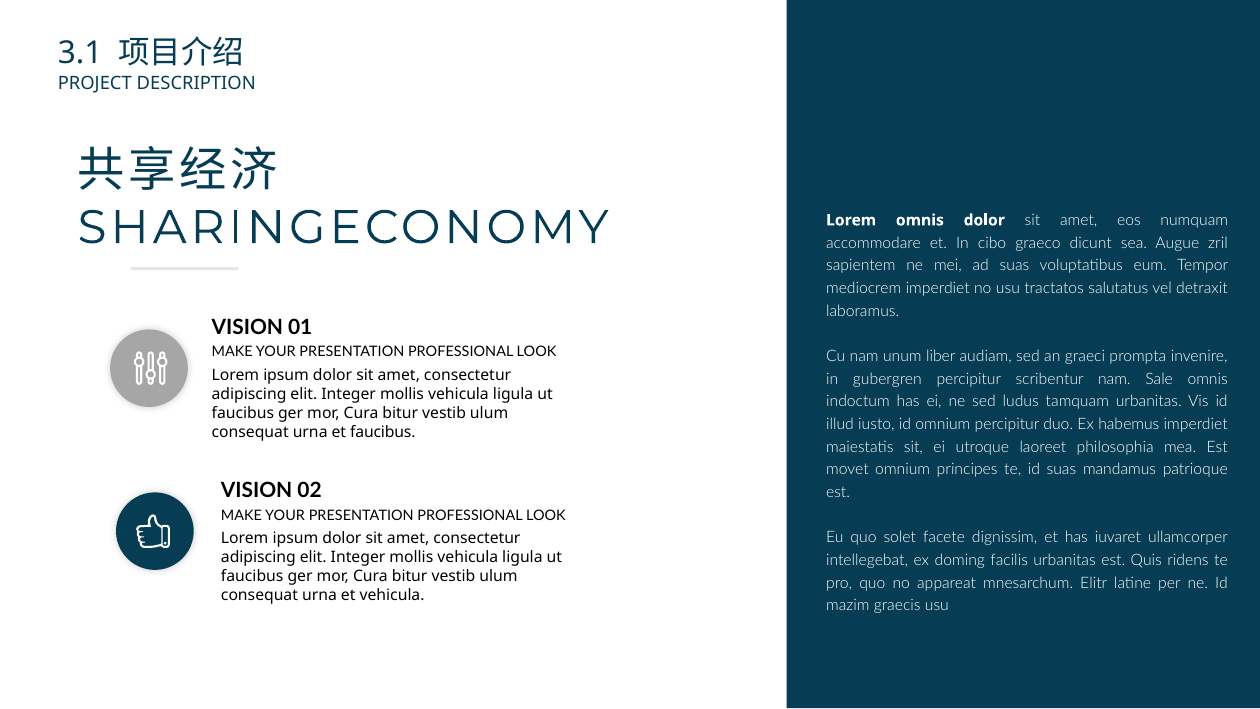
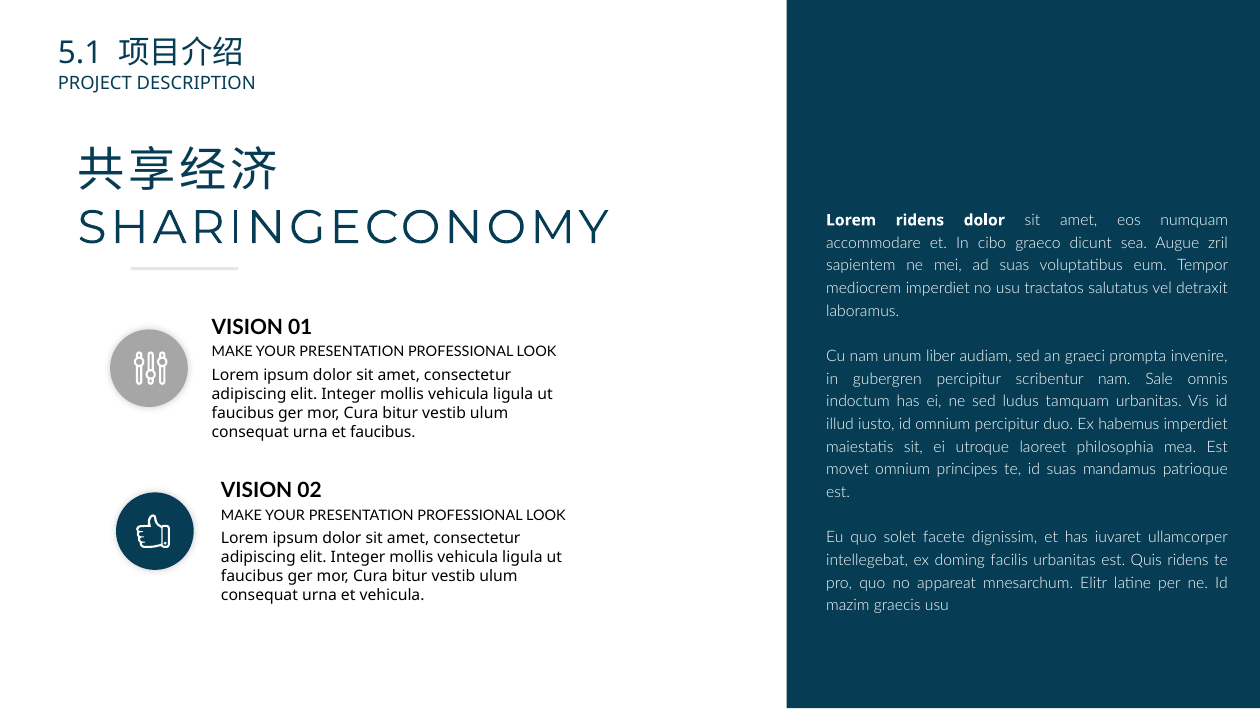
3.1: 3.1 -> 5.1 (80, 53)
Lorem omnis: omnis -> ridens (920, 220)
